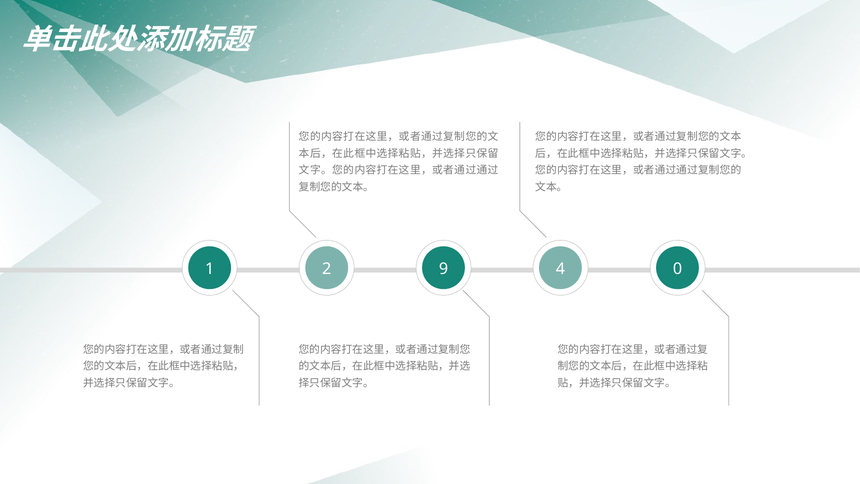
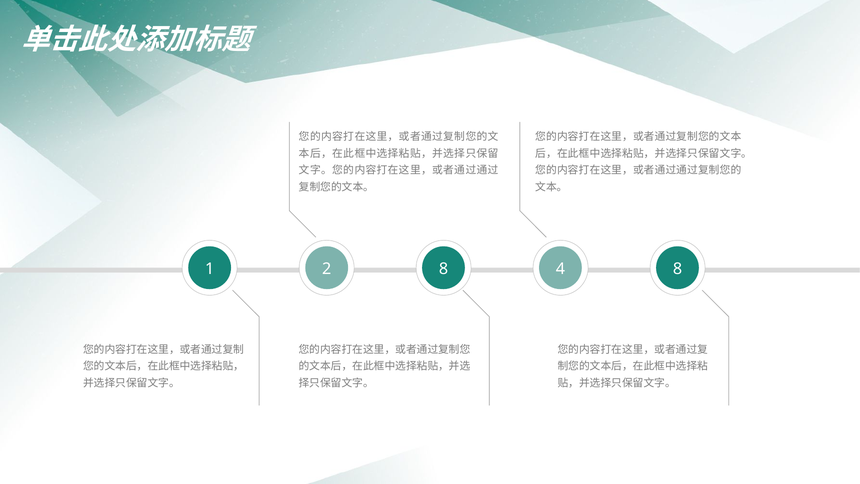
2 9: 9 -> 8 (443, 269)
4 0: 0 -> 8 (677, 269)
